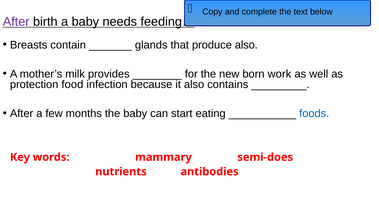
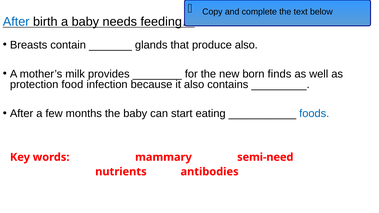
After colour: purple -> blue (16, 22)
work: work -> finds (279, 74)
semi-does: semi-does -> semi-need (265, 157)
